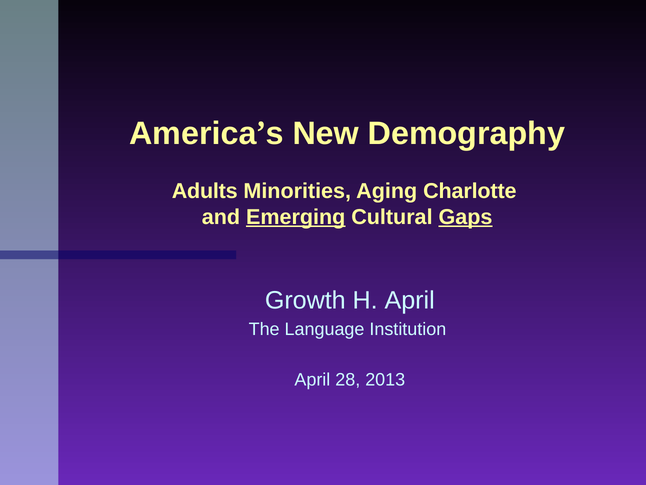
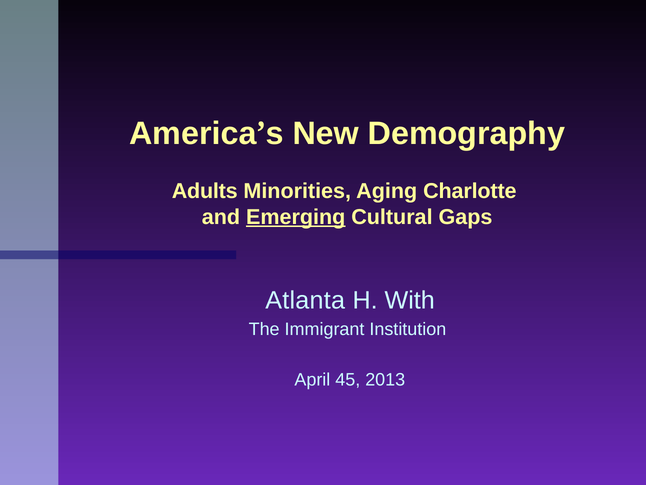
Gaps underline: present -> none (465, 217)
Growth: Growth -> Atlanta (305, 300)
H April: April -> With (410, 300)
Language: Language -> Immigrant (325, 329)
28: 28 -> 45 (348, 379)
